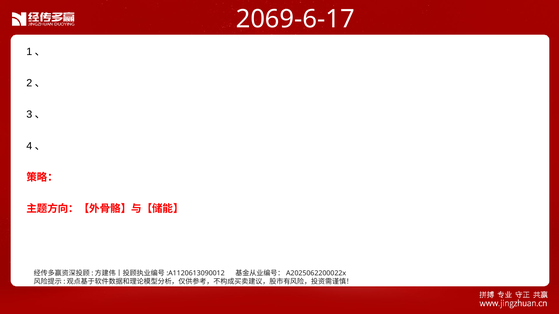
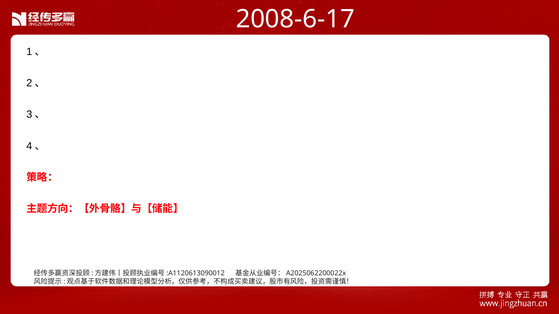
2069-6-17: 2069-6-17 -> 2008-6-17 (295, 19)
